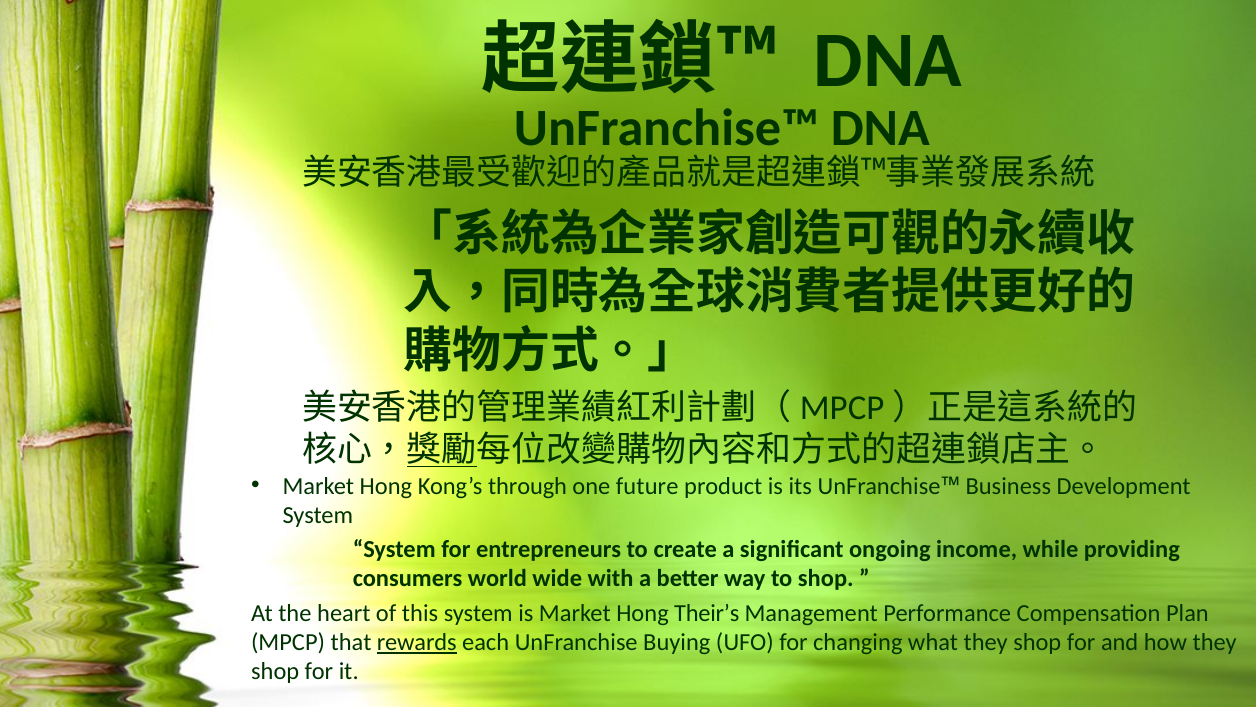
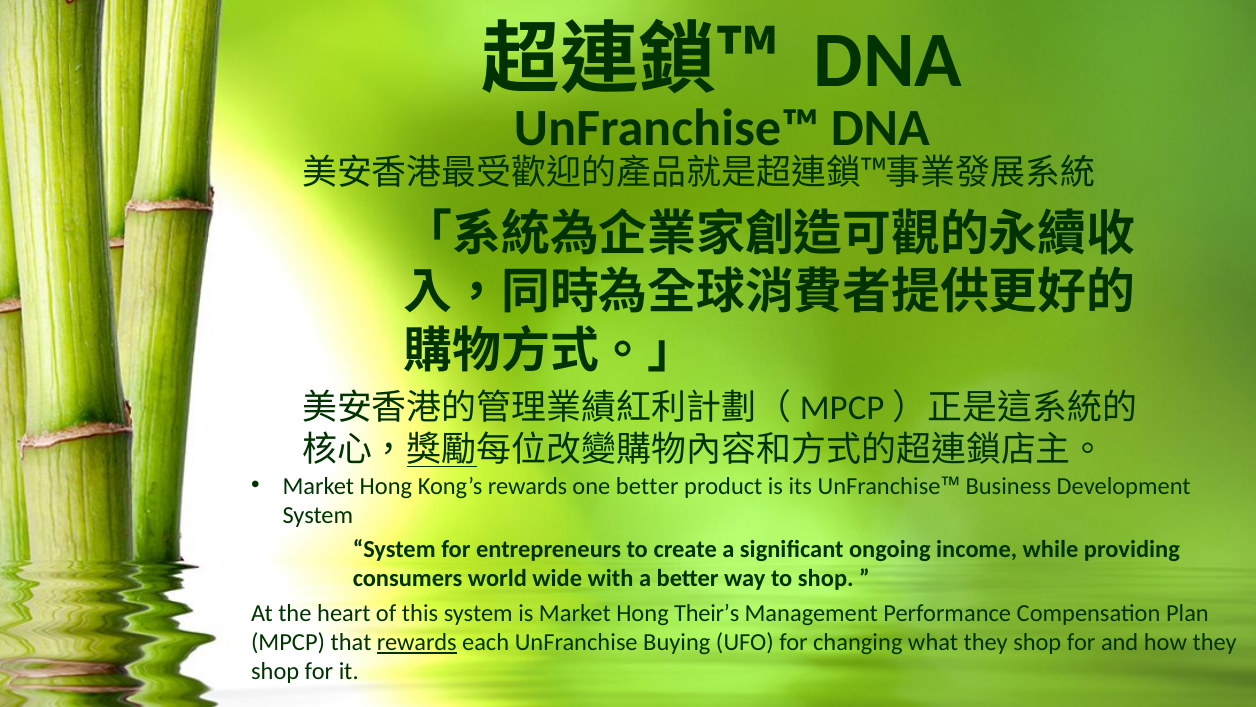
Kong’s through: through -> rewards (528, 486)
one future: future -> better (647, 486)
